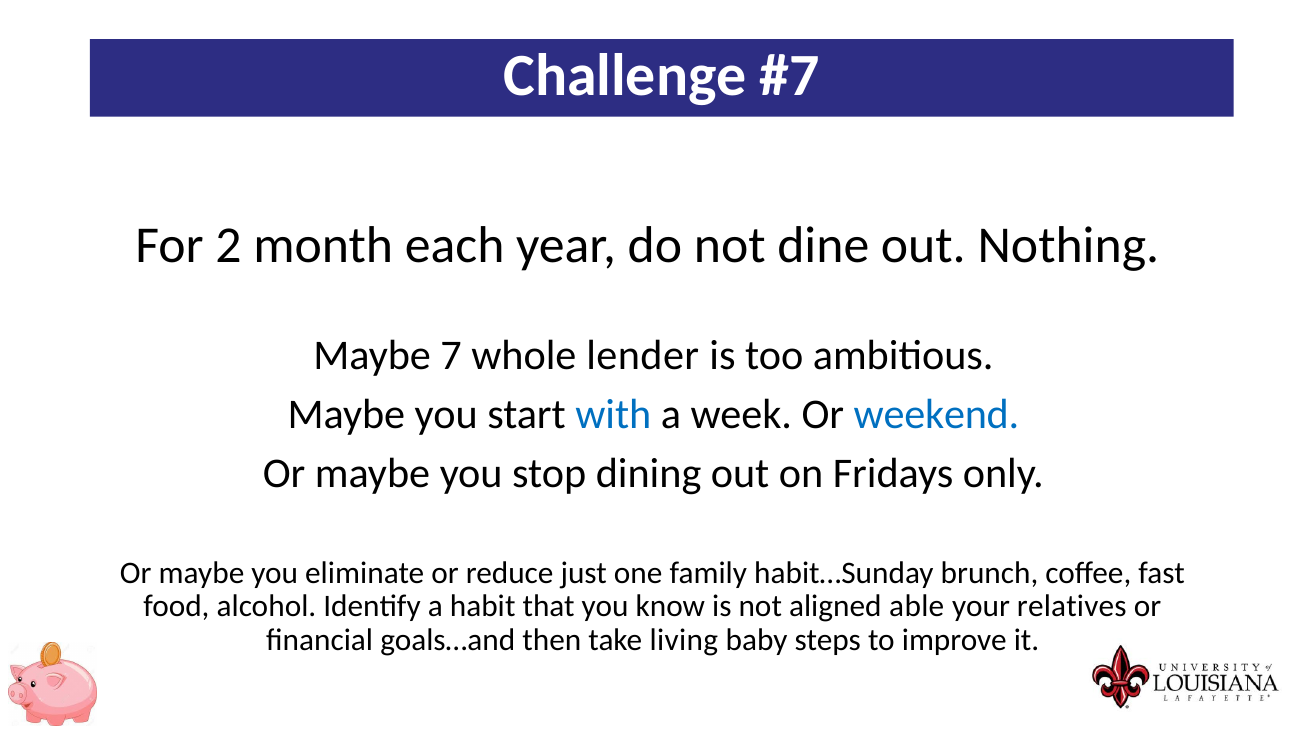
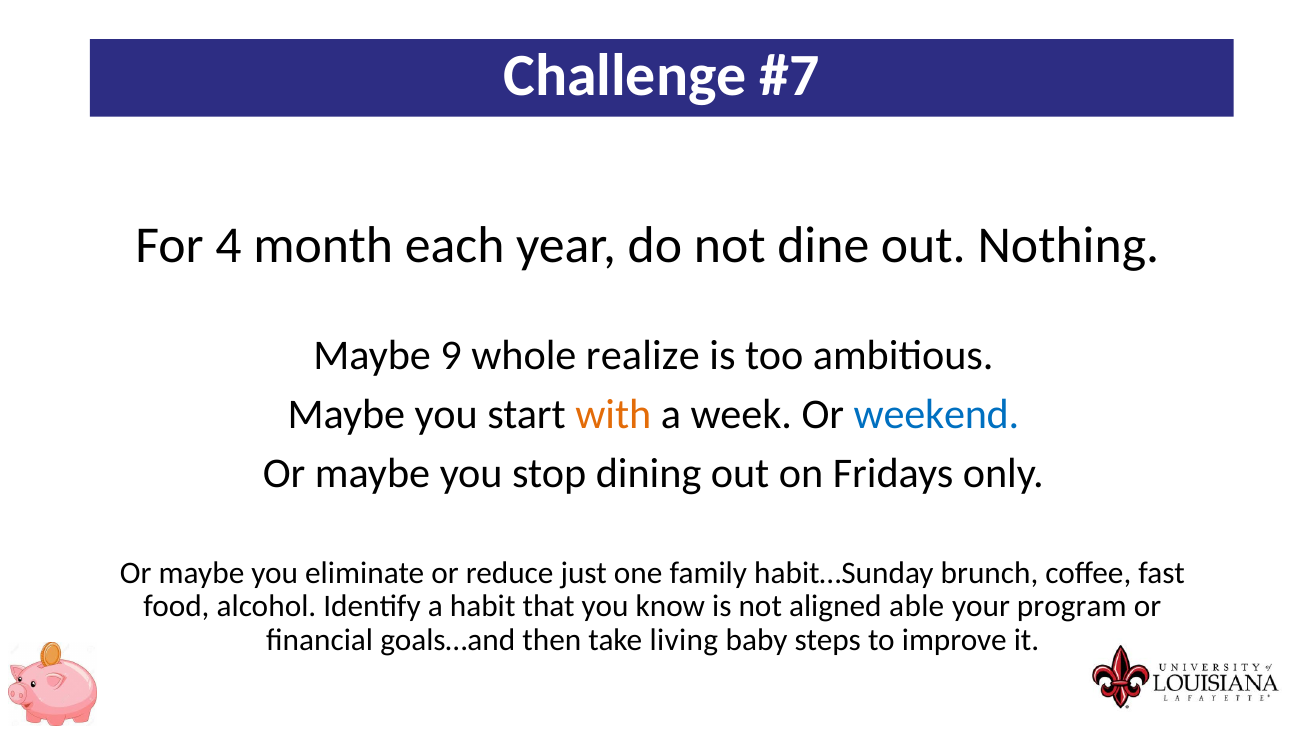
2: 2 -> 4 (228, 245)
7: 7 -> 9 (451, 355)
lender: lender -> realize (643, 355)
with colour: blue -> orange (613, 415)
relatives: relatives -> program (1072, 607)
